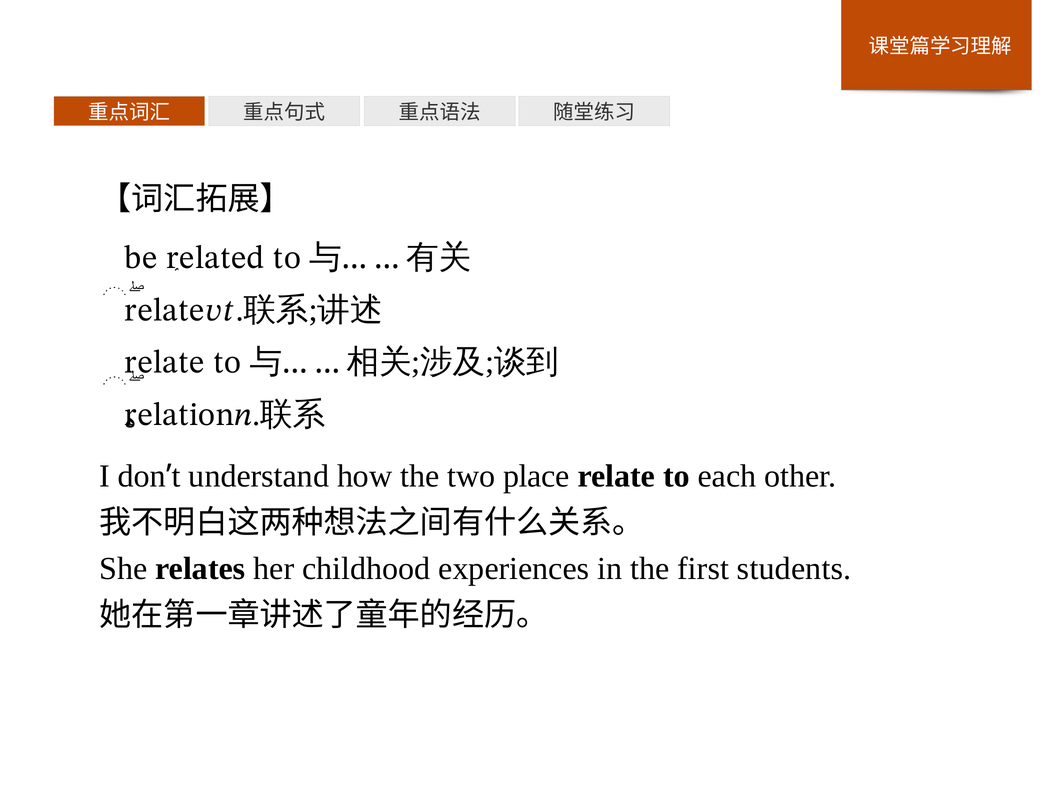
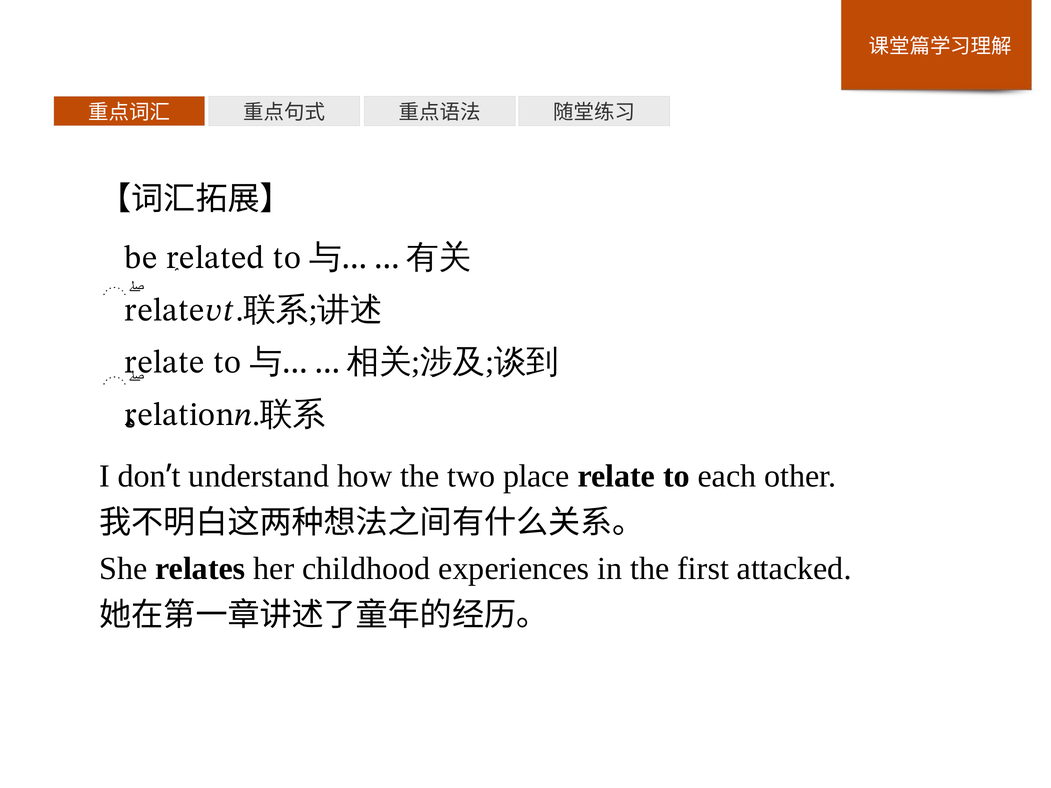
students: students -> attacked (794, 569)
